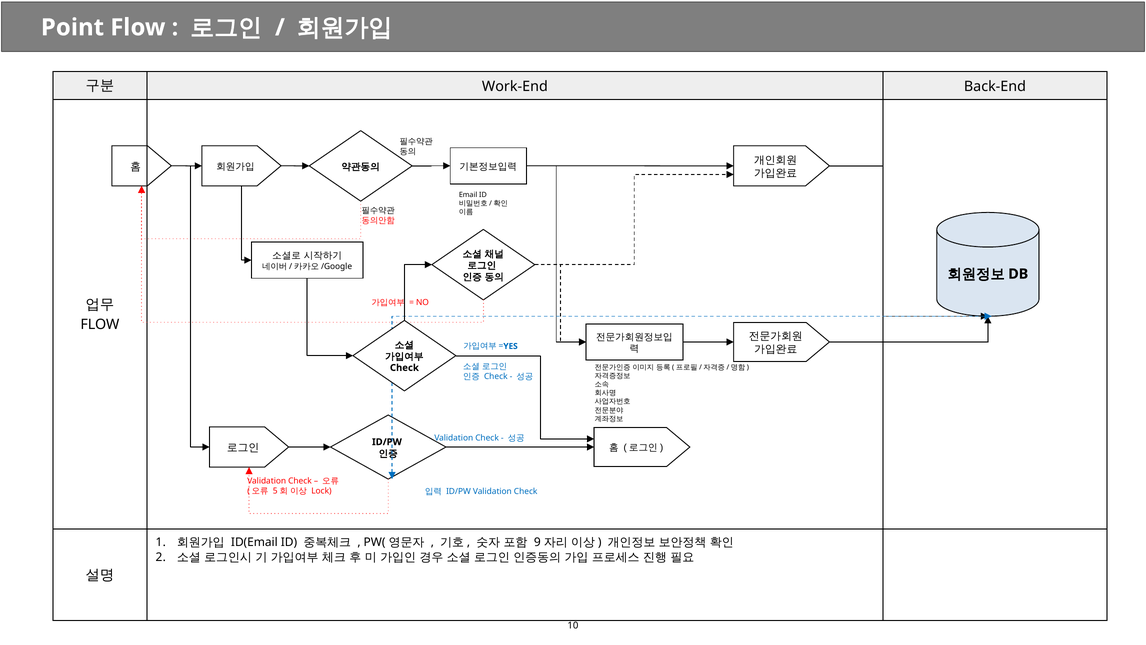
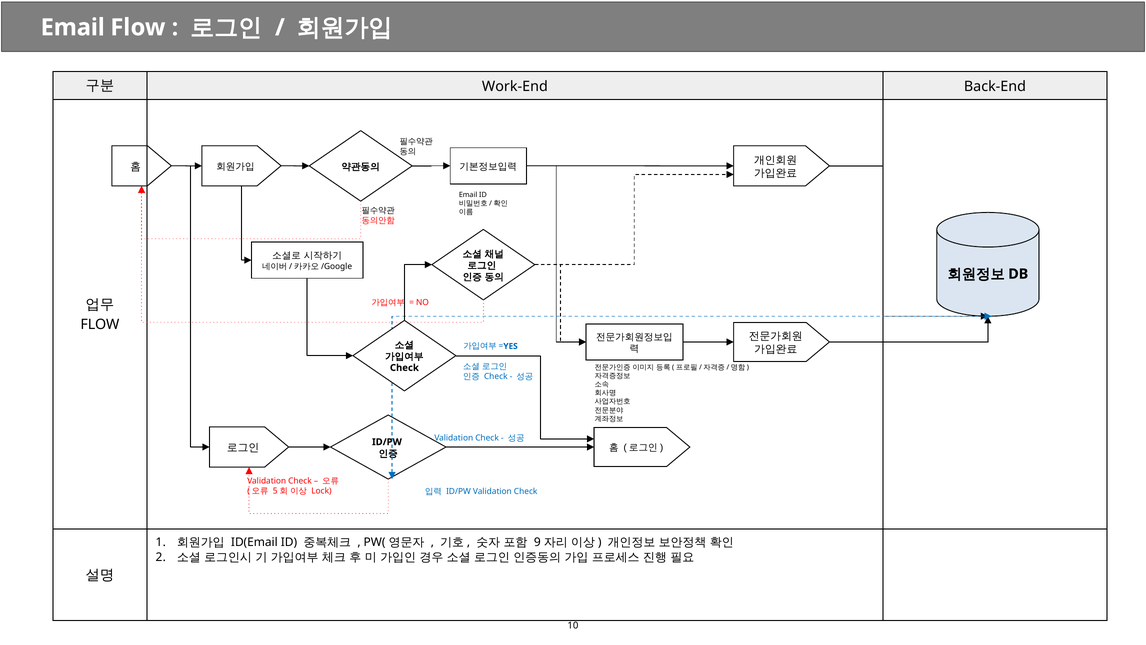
Point: Point -> Email (73, 27)
